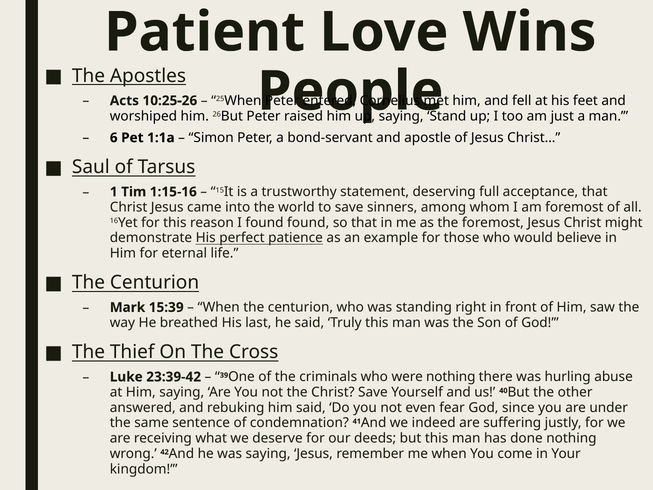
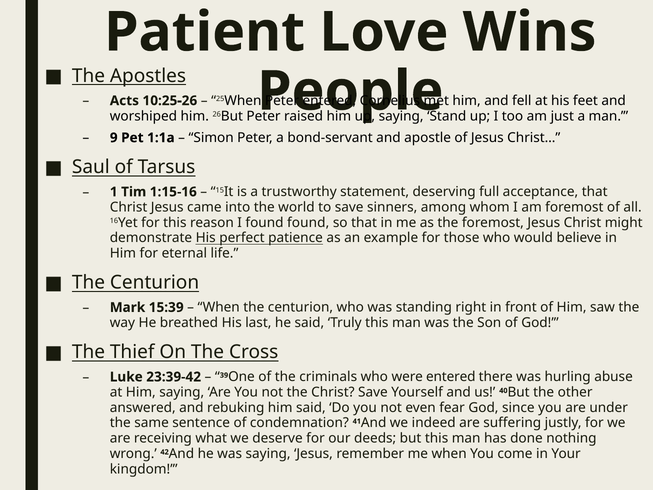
6: 6 -> 9 (114, 138)
were nothing: nothing -> entered (451, 377)
